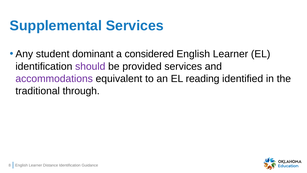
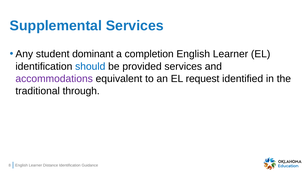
considered: considered -> completion (149, 54)
should colour: purple -> blue (90, 66)
reading: reading -> request (203, 79)
